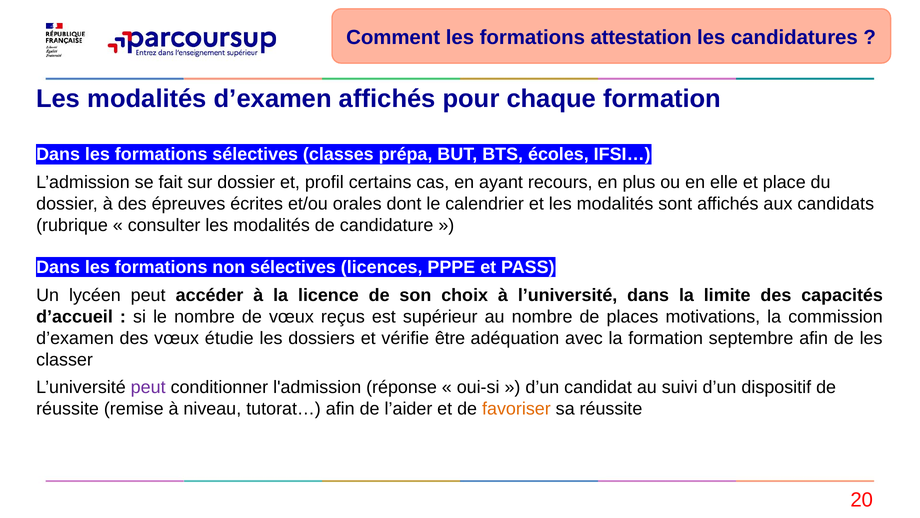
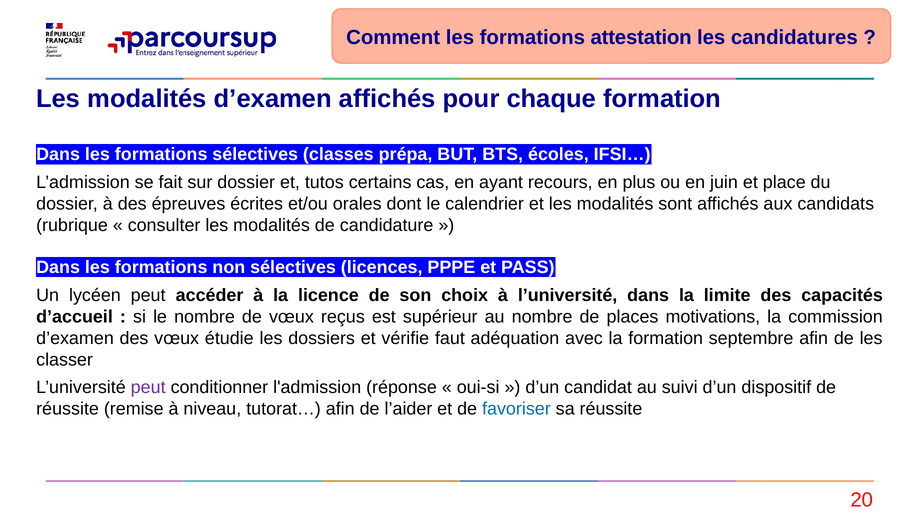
profil: profil -> tutos (324, 182)
elle: elle -> juin (724, 182)
être: être -> faut (450, 338)
favoriser colour: orange -> blue (516, 409)
